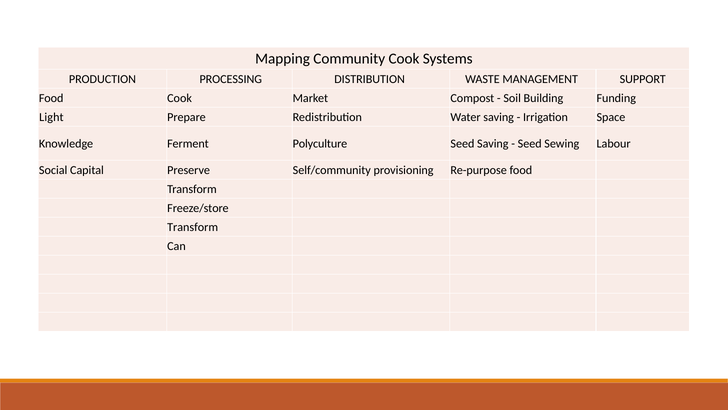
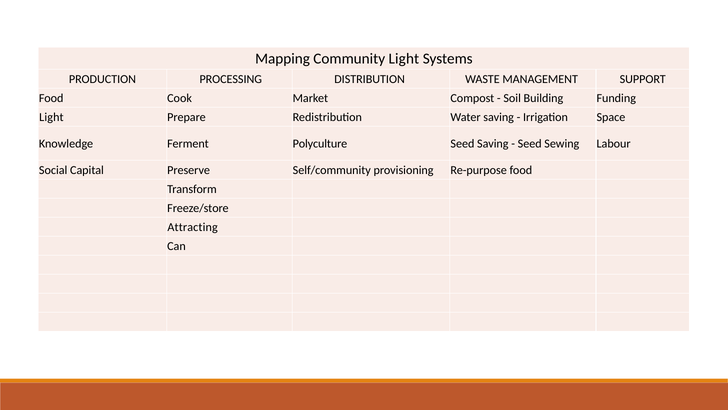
Community Cook: Cook -> Light (404, 59)
Transform: Transform -> Attracting (193, 227)
